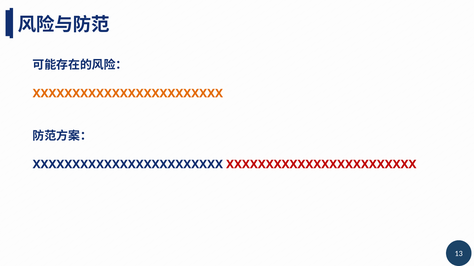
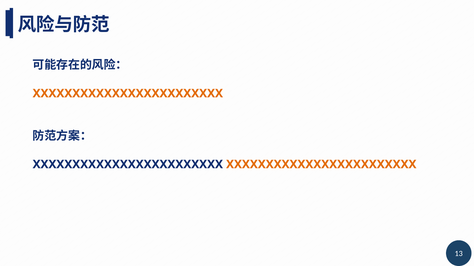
XXXXXXXXXXXXXXXXXXXXXXXX colour: red -> orange (321, 165)
